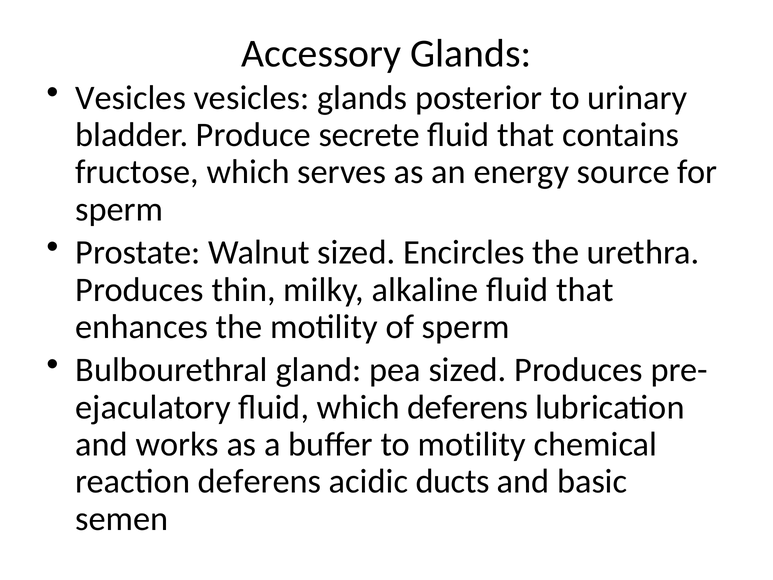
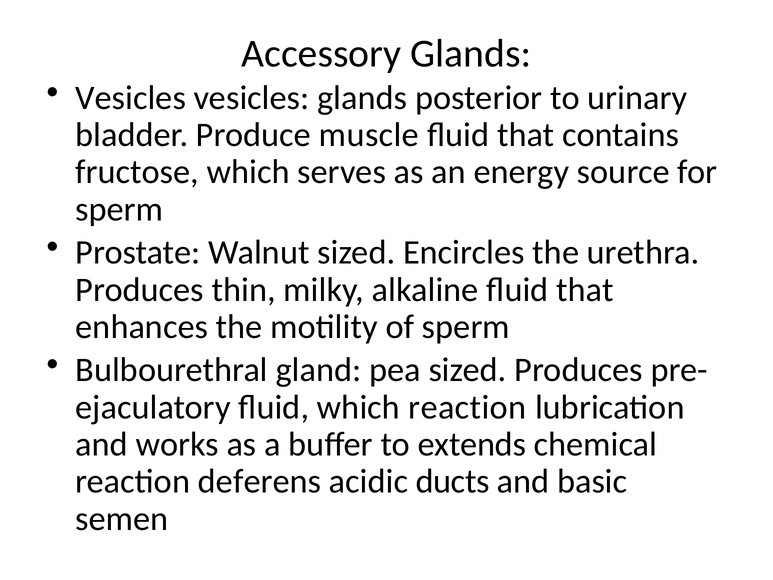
secrete: secrete -> muscle (369, 135)
which deferens: deferens -> reaction (467, 407)
to motility: motility -> extends (472, 444)
